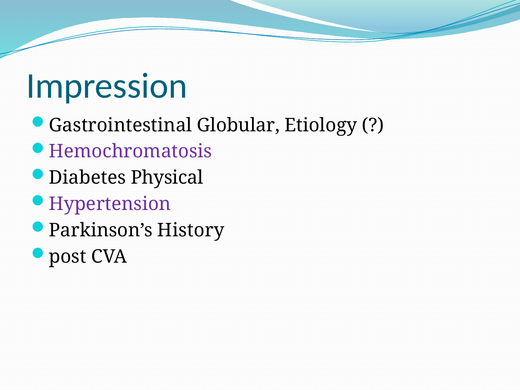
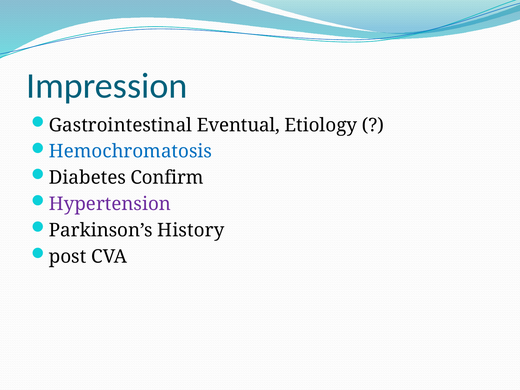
Globular: Globular -> Eventual (238, 125)
Hemochromatosis colour: purple -> blue (130, 151)
Physical: Physical -> Confirm (167, 178)
